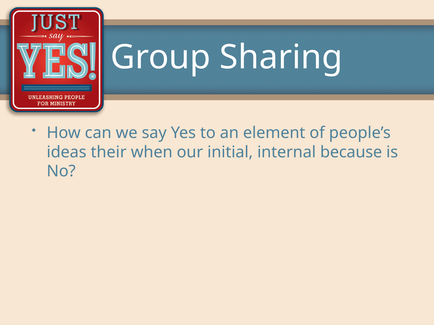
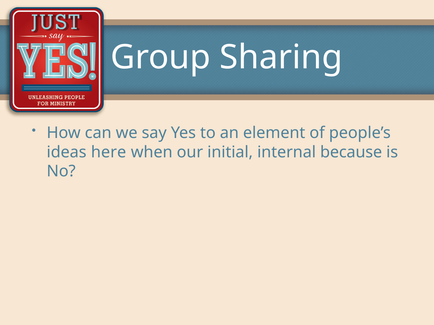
their: their -> here (109, 152)
